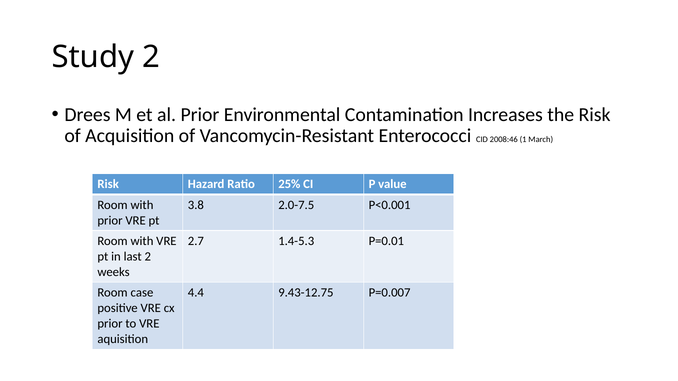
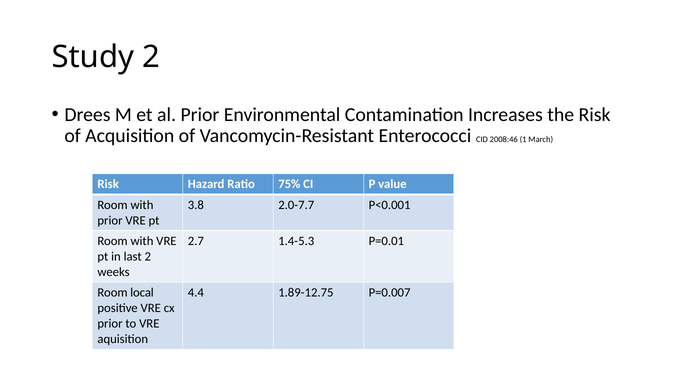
25%: 25% -> 75% (289, 184)
2.0-7.5: 2.0-7.5 -> 2.0-7.7 (296, 205)
case: case -> local (142, 293)
9.43-12.75: 9.43-12.75 -> 1.89-12.75 (306, 293)
